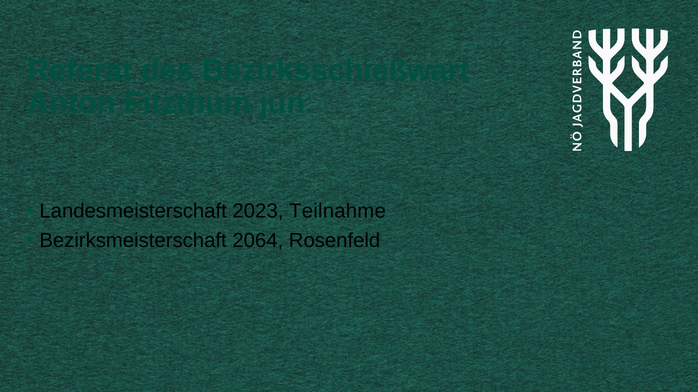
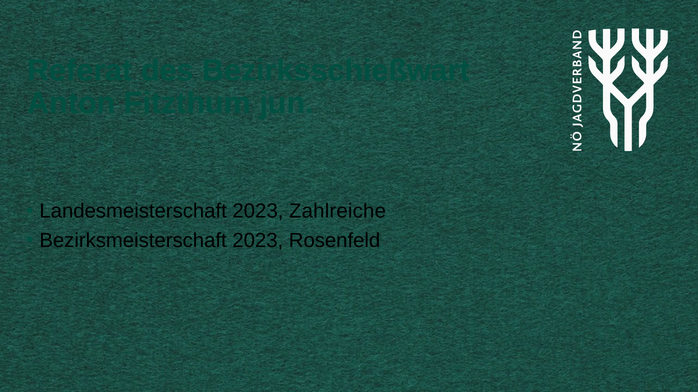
Teilnahme: Teilnahme -> Zahlreiche (338, 211)
Bezirksmeisterschaft 2064: 2064 -> 2023 (258, 241)
